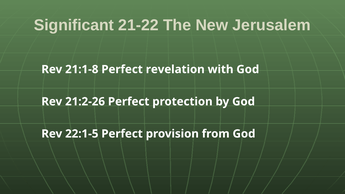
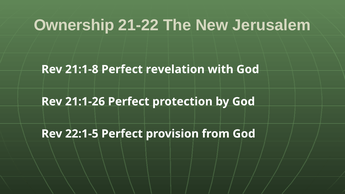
Significant: Significant -> Ownership (74, 25)
21:2-26: 21:2-26 -> 21:1-26 (85, 102)
